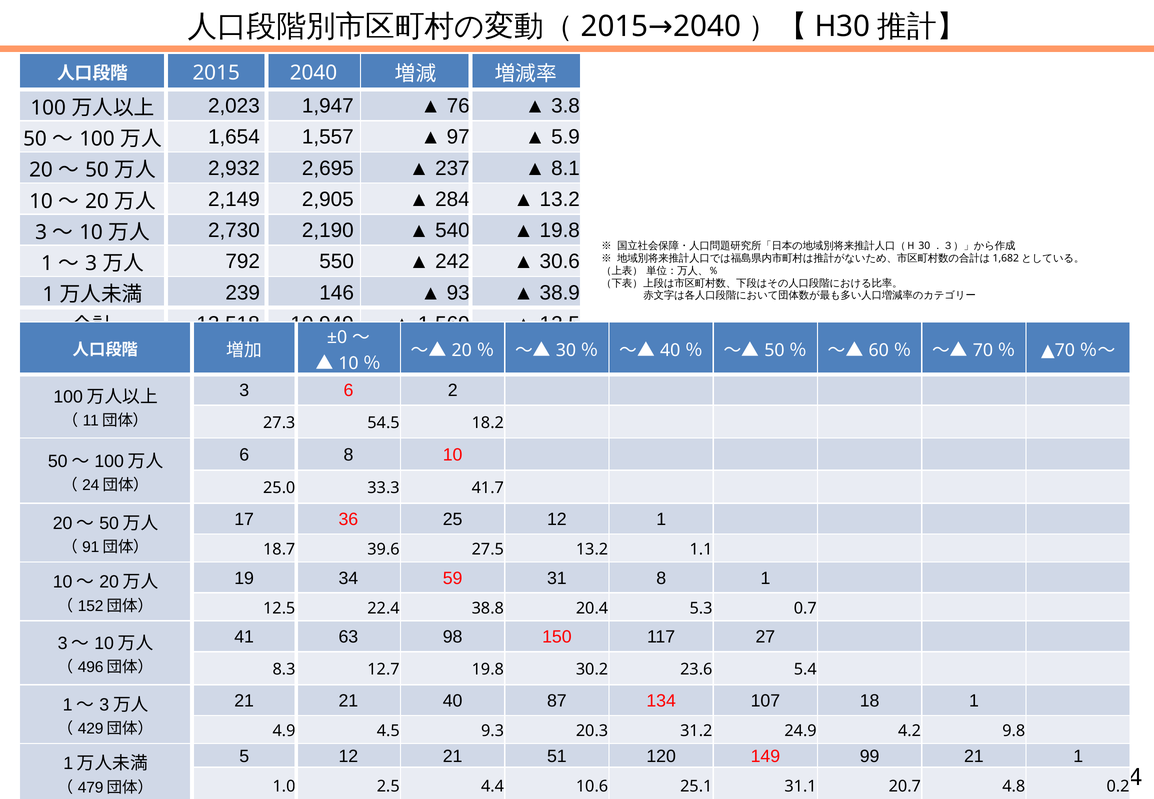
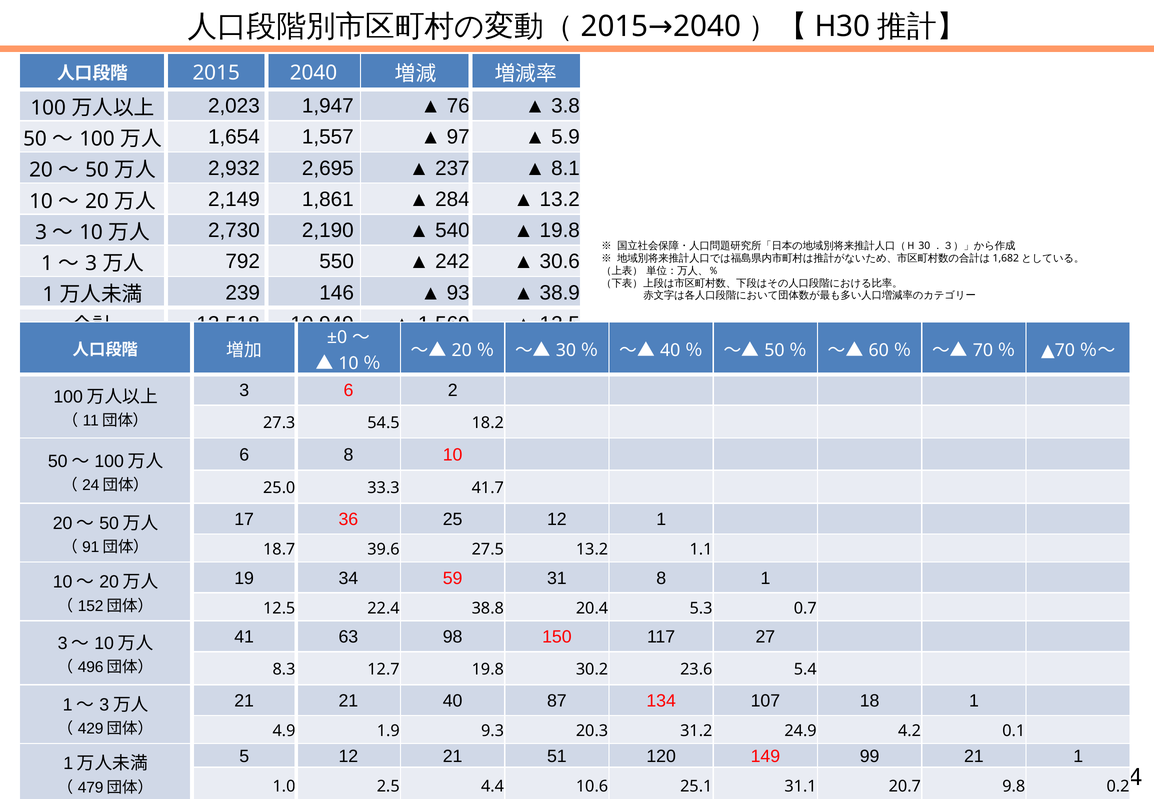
2,905: 2,905 -> 1,861 (328, 199)
4.5: 4.5 -> 1.9 (388, 731)
4.2 9.8: 9.8 -> 0.1 (1014, 731)
4.8: 4.8 -> 9.8 (1014, 786)
